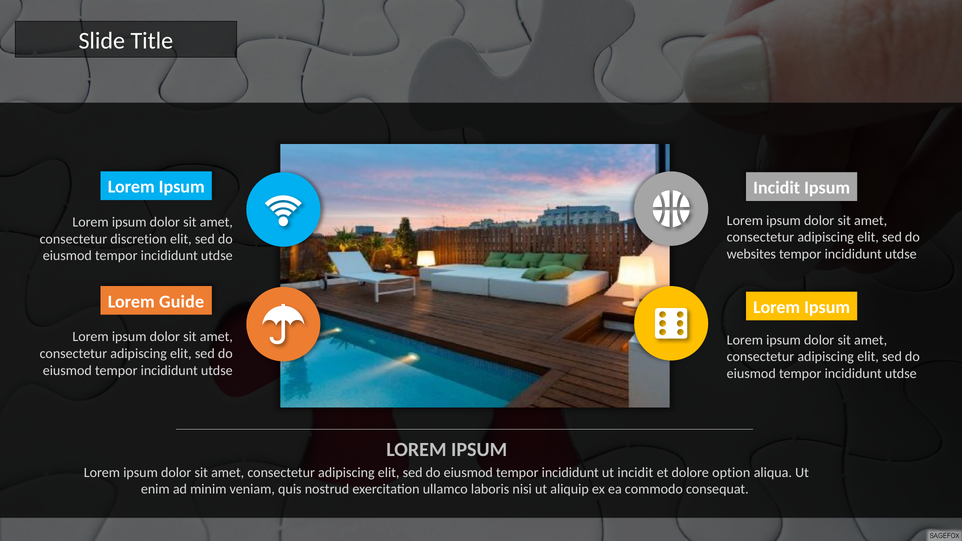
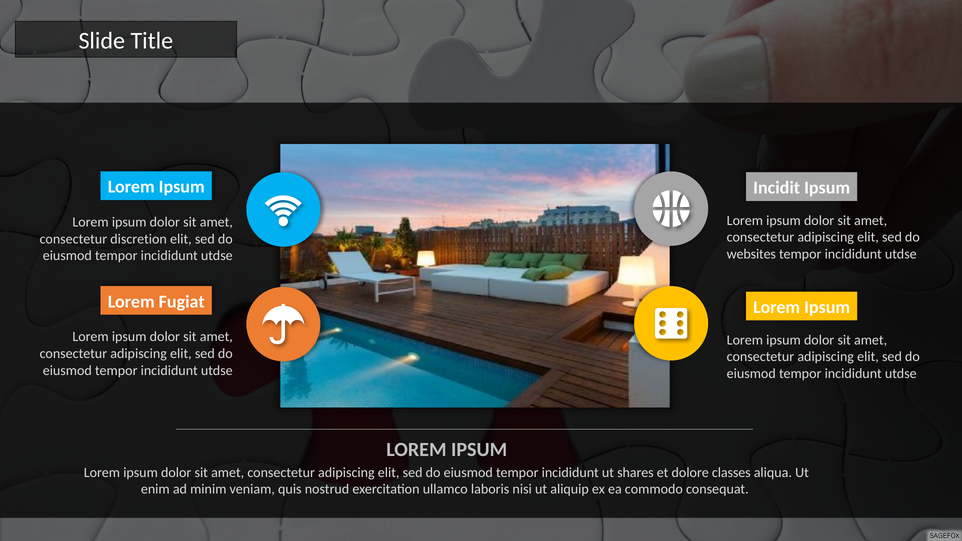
Guide: Guide -> Fugiat (182, 302)
ut incidit: incidit -> shares (635, 473)
option: option -> classes (731, 473)
